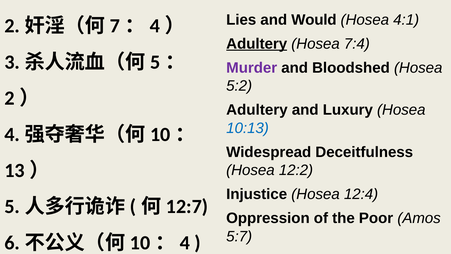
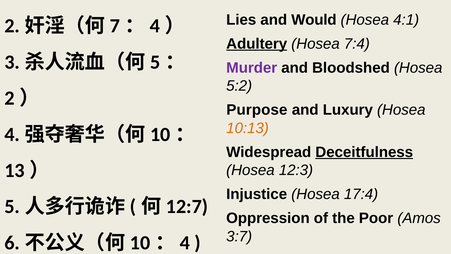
Adultery: Adultery -> Purpose (257, 110)
10:13 colour: blue -> orange (248, 128)
Deceitfulness underline: none -> present (364, 152)
12:2: 12:2 -> 12:3 (296, 170)
12:4: 12:4 -> 17:4 (361, 194)
5:7: 5:7 -> 3:7 (239, 236)
